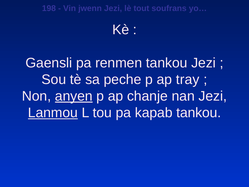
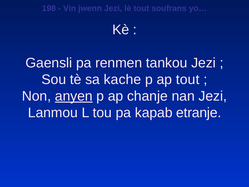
peche: peche -> kache (122, 79)
ap tray: tray -> tout (188, 79)
Lanmou underline: present -> none (53, 113)
kapab tankou: tankou -> etranje (199, 113)
